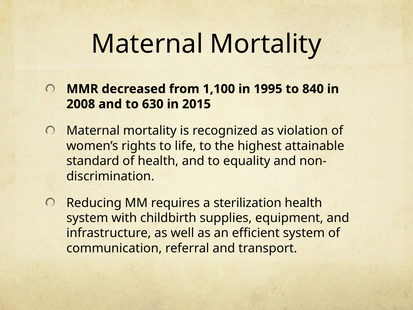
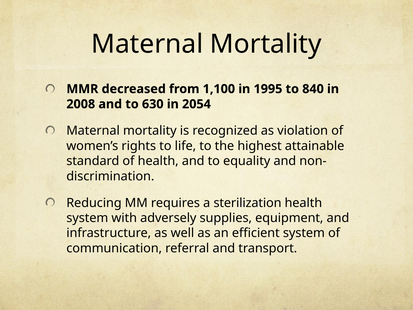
2015: 2015 -> 2054 (196, 104)
childbirth: childbirth -> adversely (168, 218)
